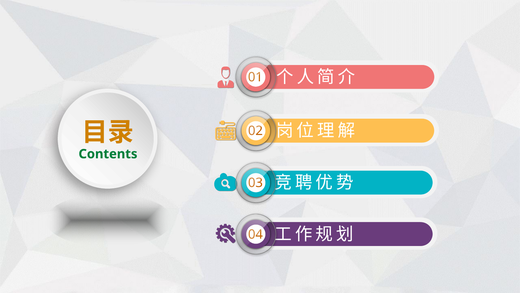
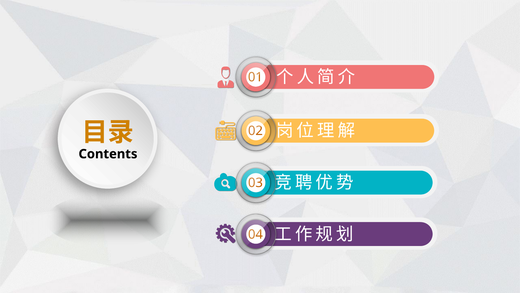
Contents colour: green -> black (108, 154)
